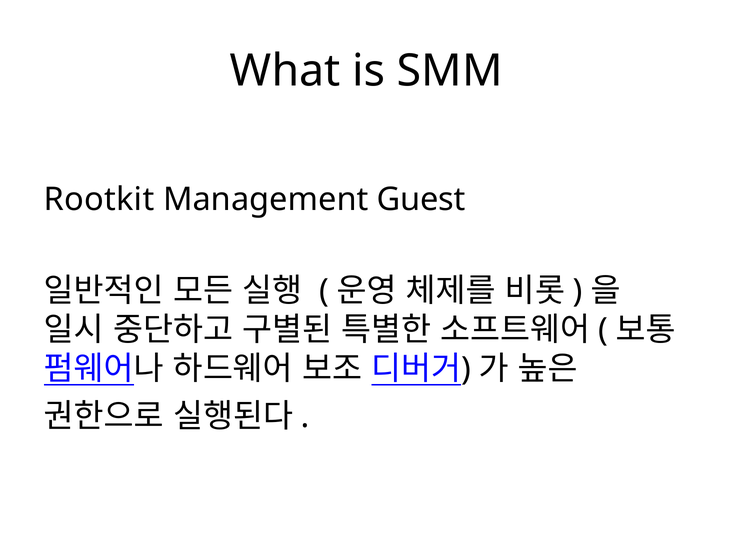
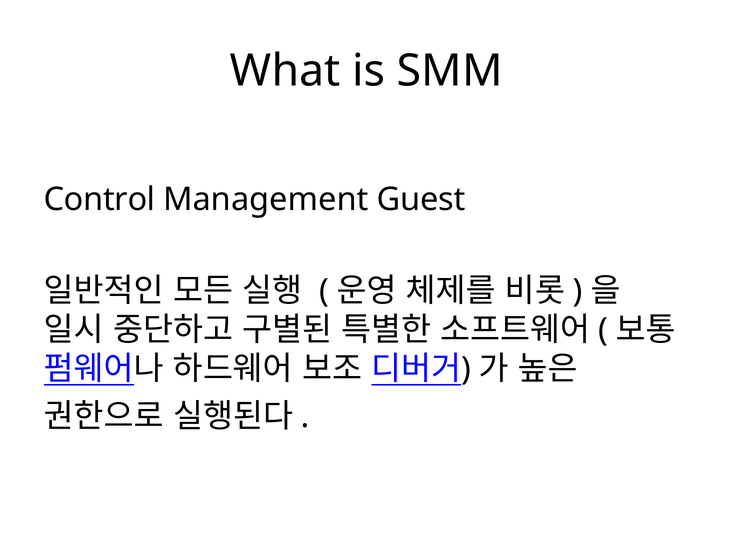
Rootkit: Rootkit -> Control (99, 199)
